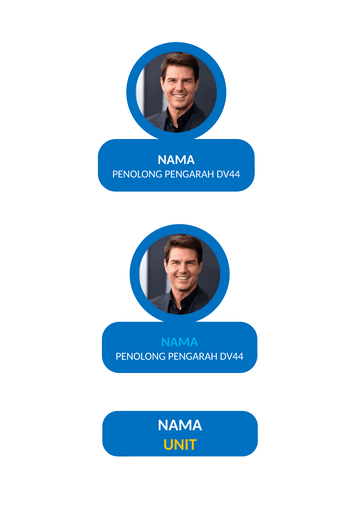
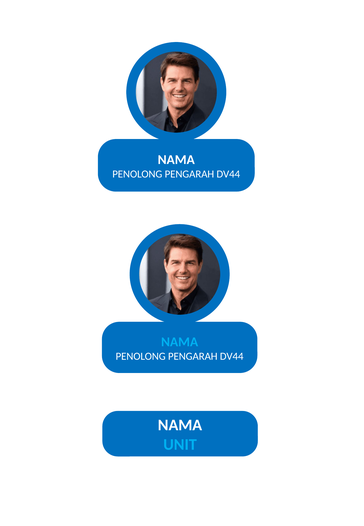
UNIT colour: yellow -> light blue (180, 444)
